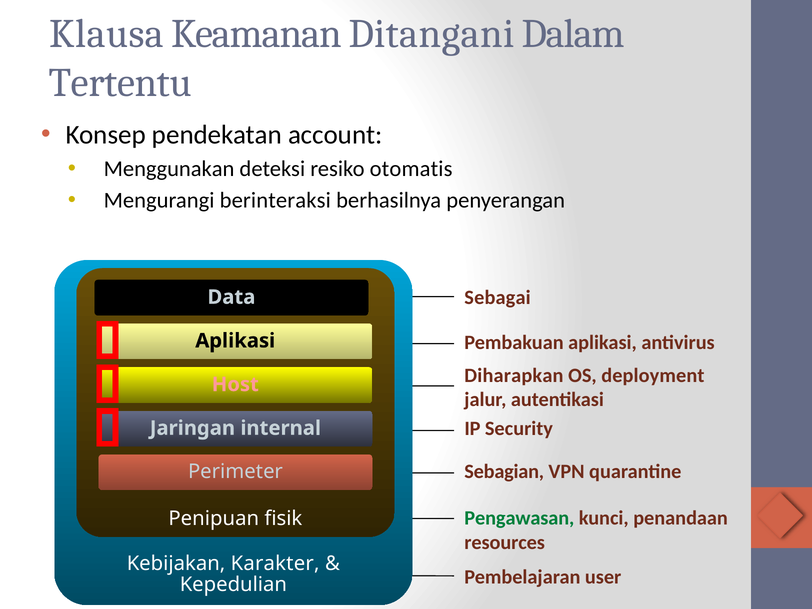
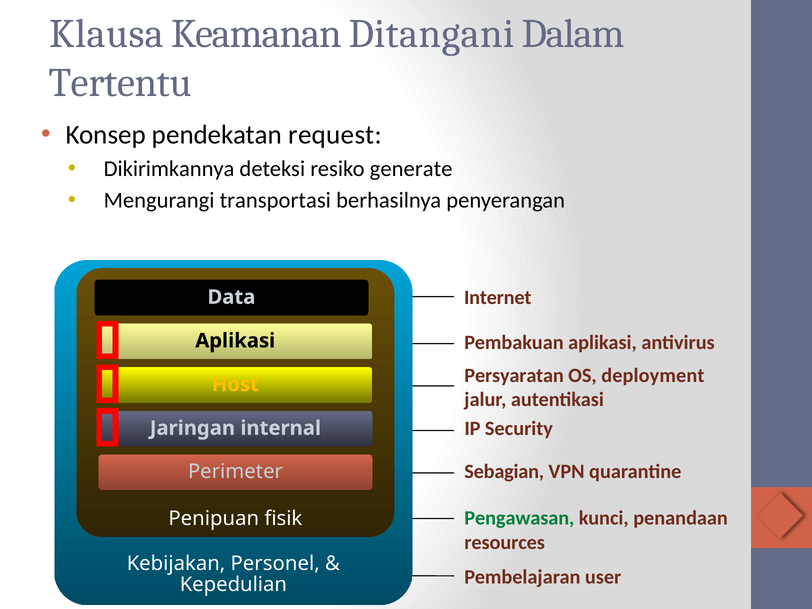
account: account -> request (335, 135)
Menggunakan: Menggunakan -> Dikirimkannya (169, 169)
otomatis: otomatis -> generate (411, 169)
berinteraksi: berinteraksi -> transportasi (275, 200)
Sebagai: Sebagai -> Internet (498, 297)
Diharapkan: Diharapkan -> Persyaratan (514, 375)
Host colour: pink -> yellow (235, 384)
Karakter: Karakter -> Personel (275, 564)
